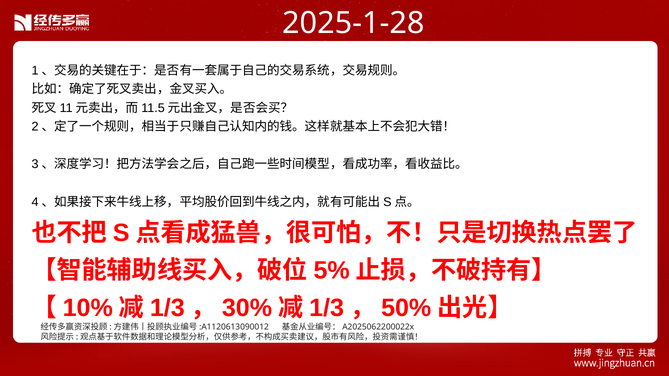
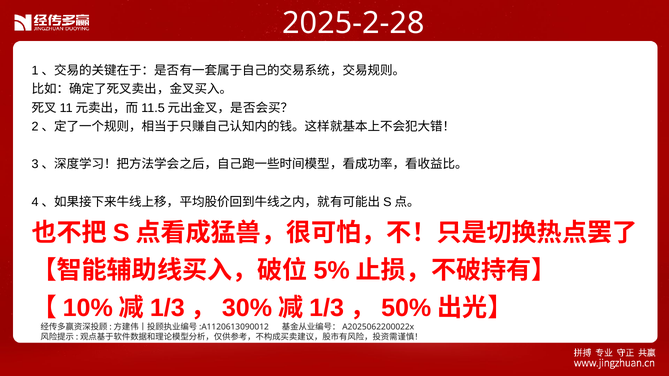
2025-1-28: 2025-1-28 -> 2025-2-28 (353, 23)
